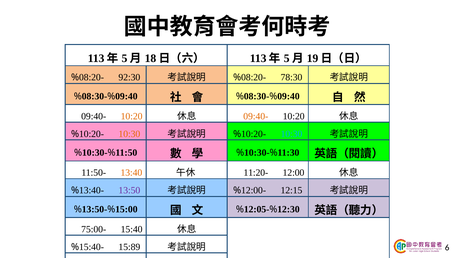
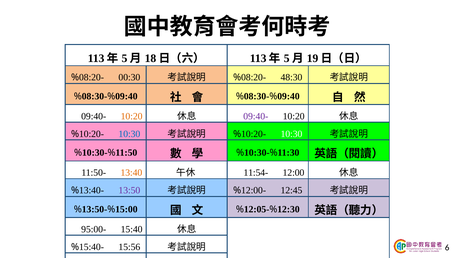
92:30: 92:30 -> 00:30 (129, 77)
78:30: 78:30 -> 48:30 (291, 77)
09:40- colour: orange -> purple (256, 116)
10:30 colour: orange -> blue (129, 134)
10:30 colour: light blue -> white (291, 134)
11:20-: 11:20- -> 11:54- (256, 173)
12:15: 12:15 -> 12:45 (291, 191)
75:00-: 75:00- -> 95:00- (94, 229)
15:89: 15:89 -> 15:56 (129, 247)
